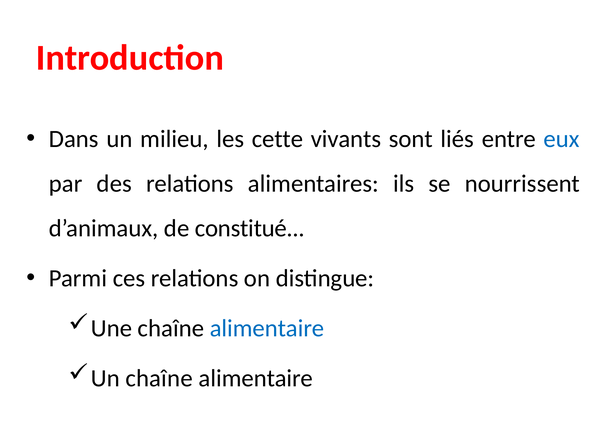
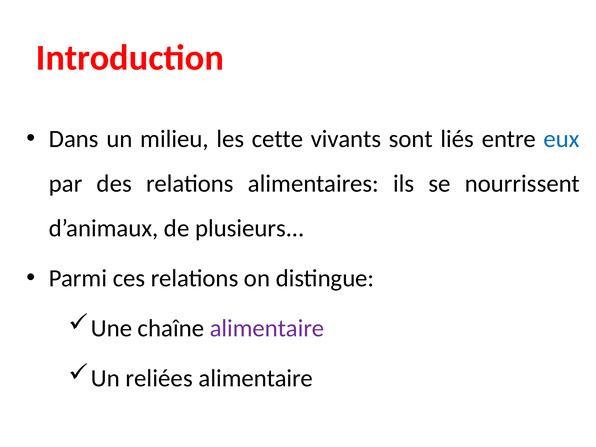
constitué: constitué -> plusieurs (250, 228)
alimentaire colour: blue -> purple (267, 328)
Un chaîne: chaîne -> reliées (159, 378)
